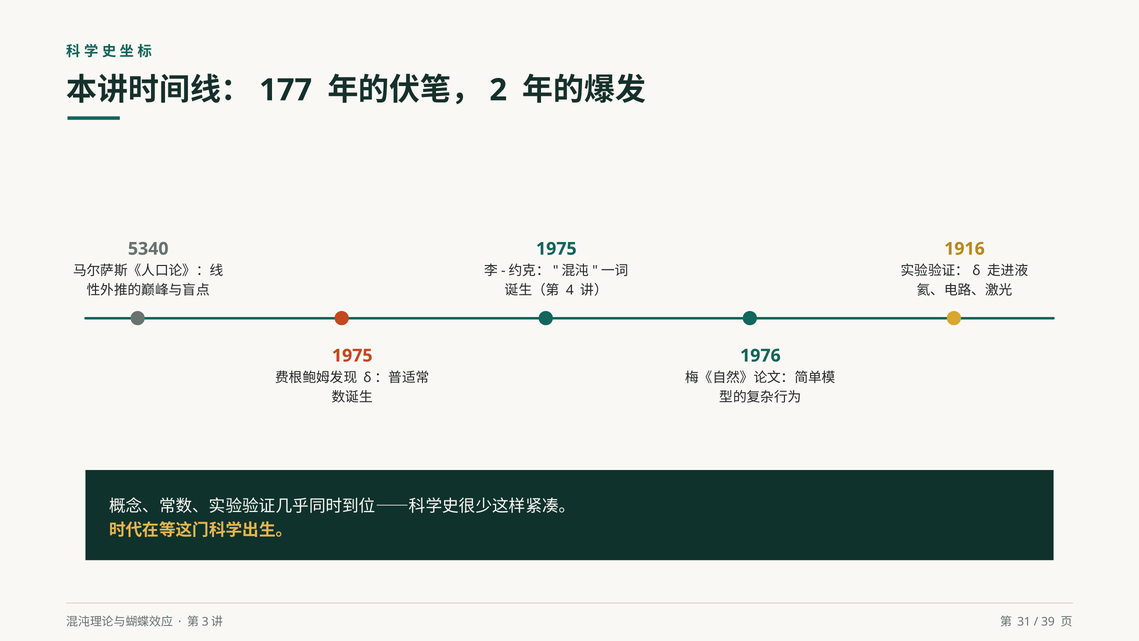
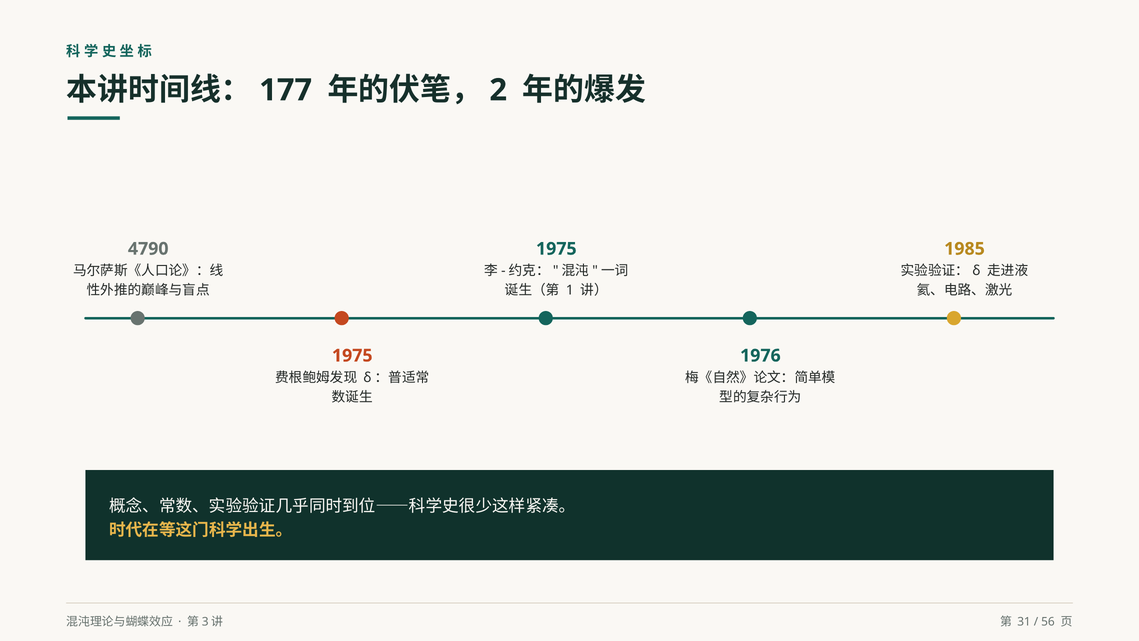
5340: 5340 -> 4790 (148, 249)
1916: 1916 -> 1985 (964, 249)
4: 4 -> 1 (570, 290)
39: 39 -> 56 (1048, 622)
